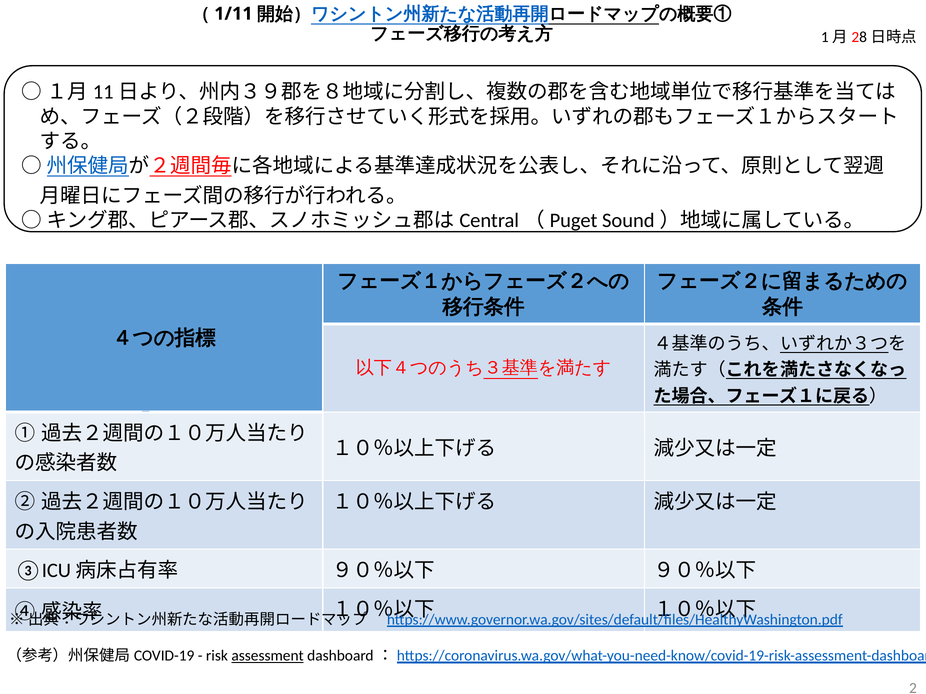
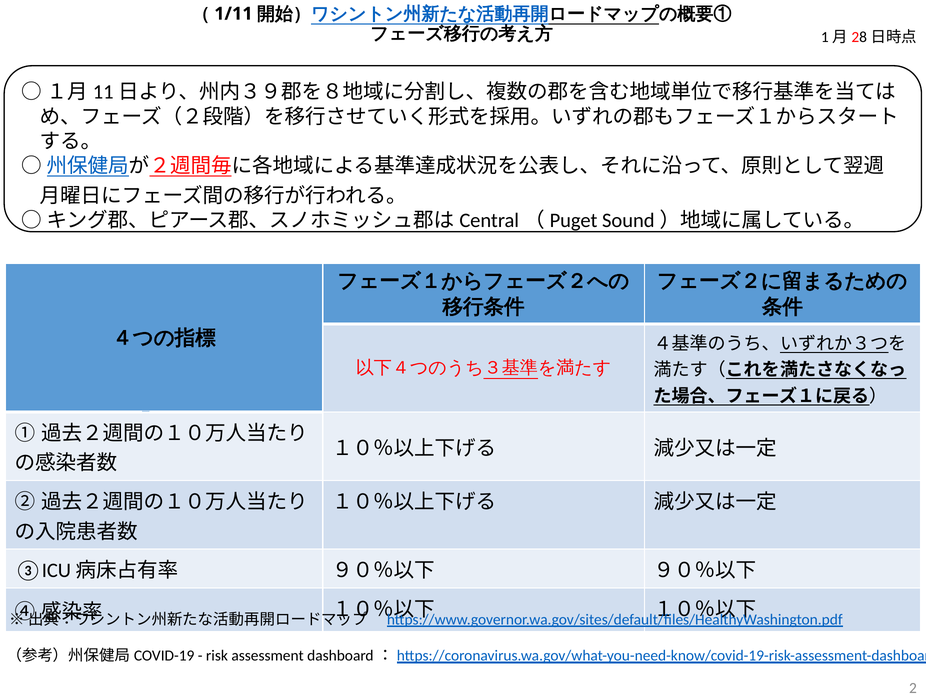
assessment underline: present -> none (268, 656)
